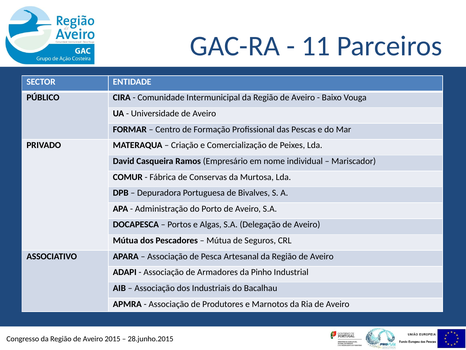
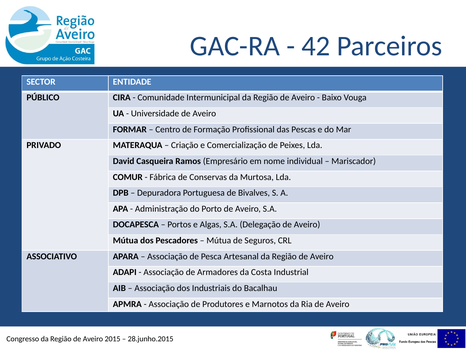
11: 11 -> 42 (316, 46)
Pinho: Pinho -> Costa (261, 272)
